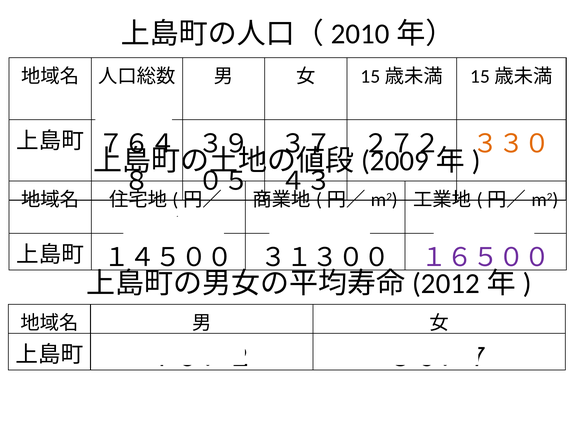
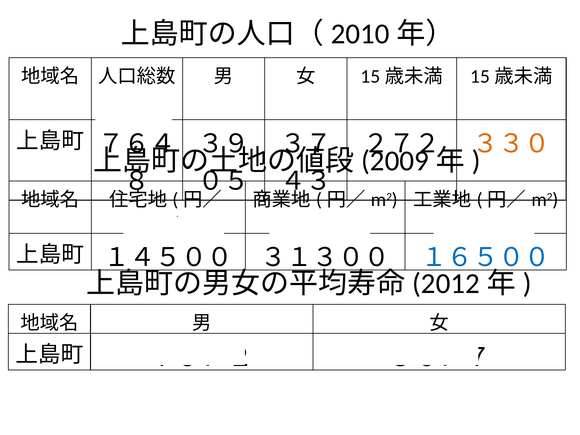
１６５００ colour: purple -> blue (486, 258)
